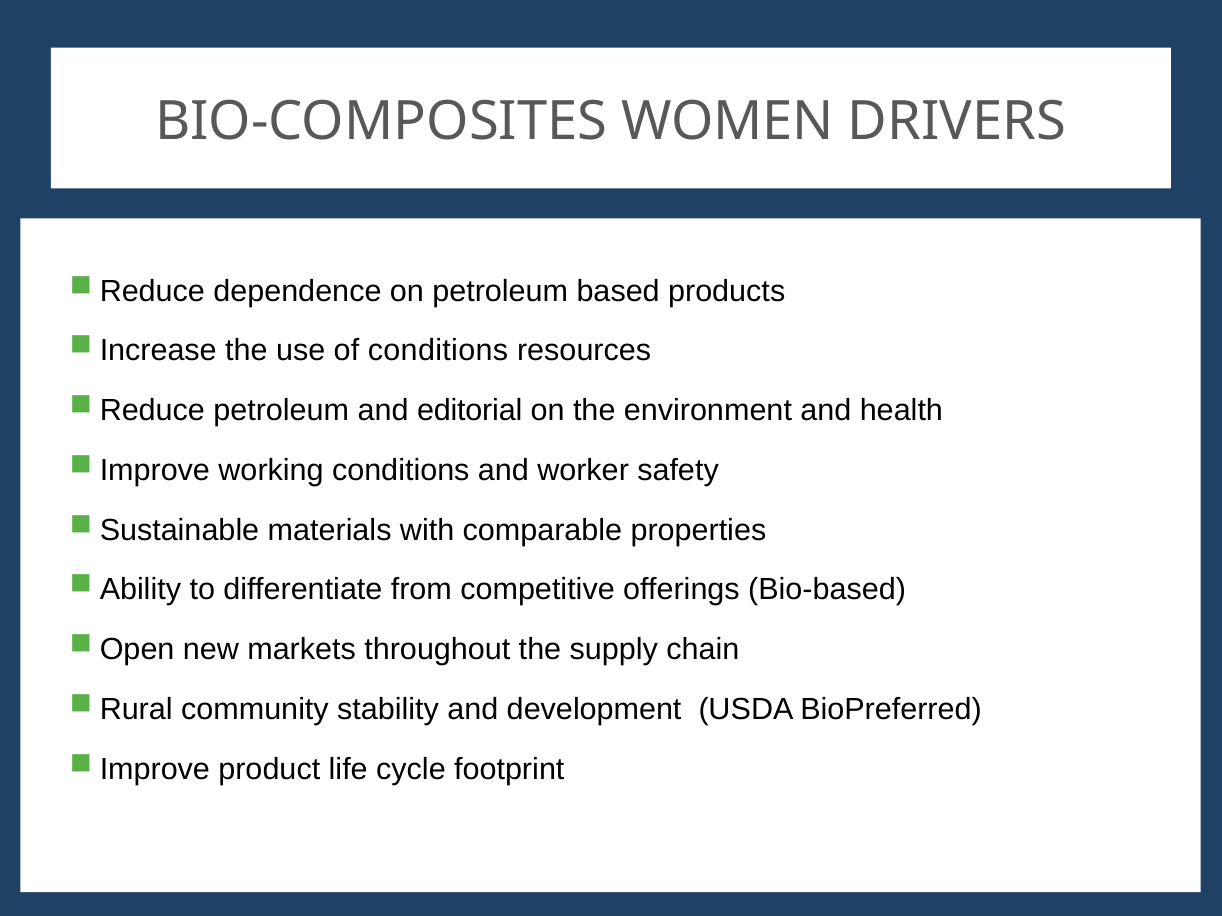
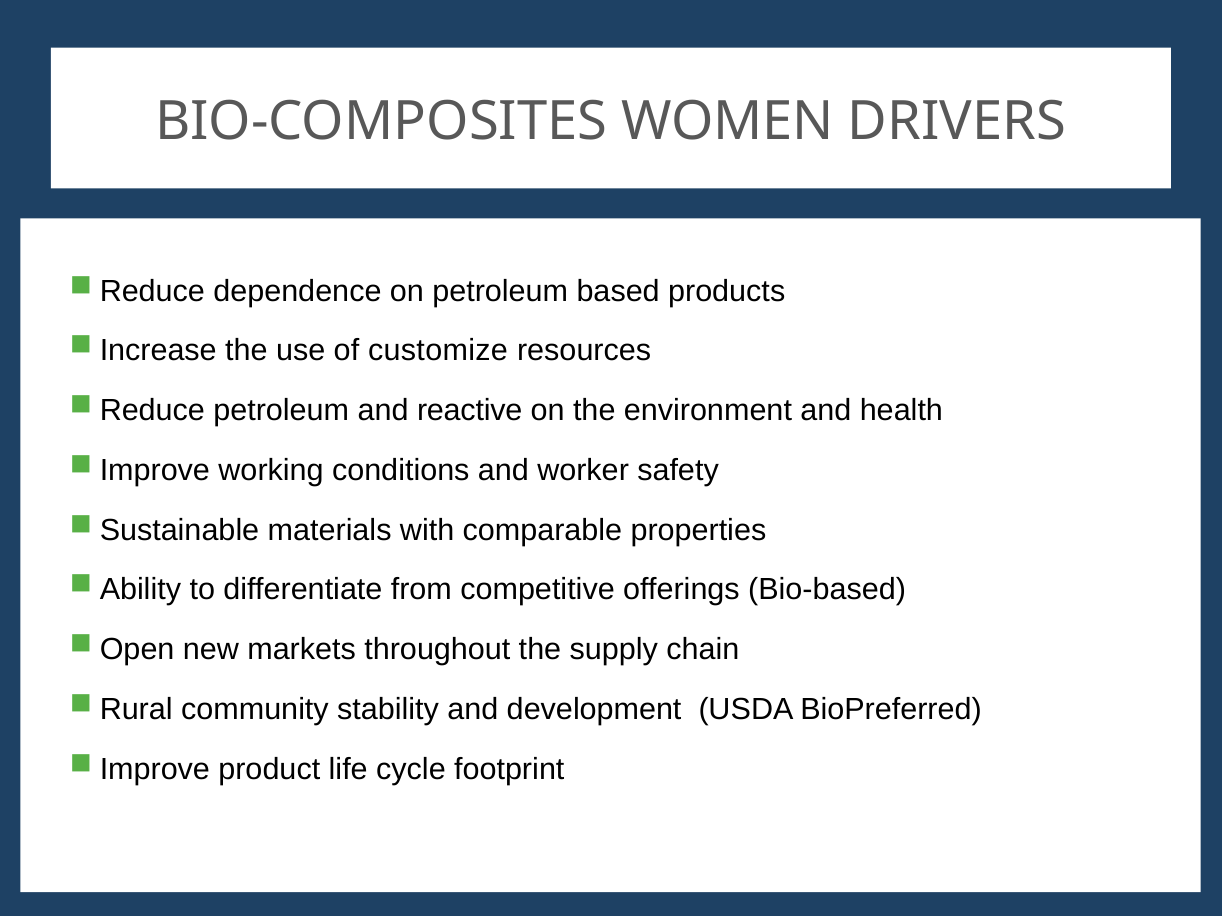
of conditions: conditions -> customize (438, 351)
editorial: editorial -> reactive (470, 411)
